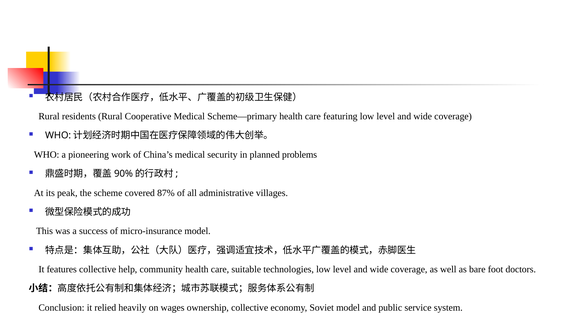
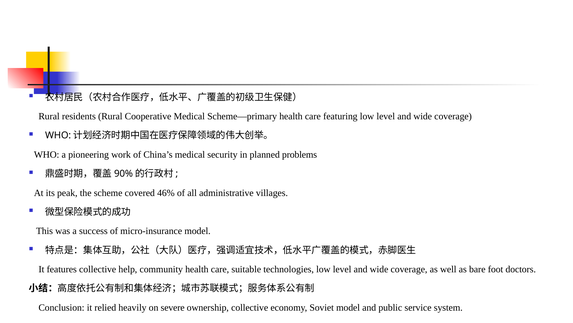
87%: 87% -> 46% (166, 192)
wages: wages -> severe (173, 307)
